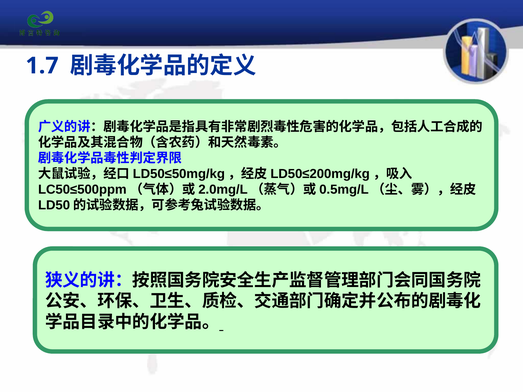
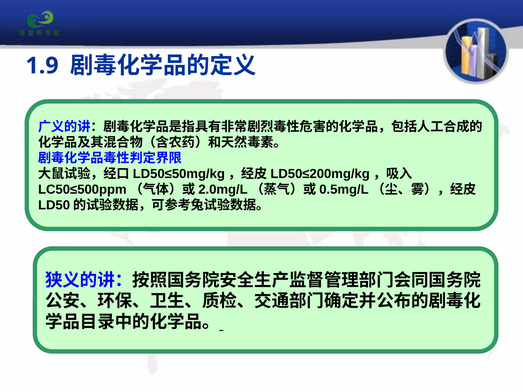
1.7: 1.7 -> 1.9 (42, 66)
